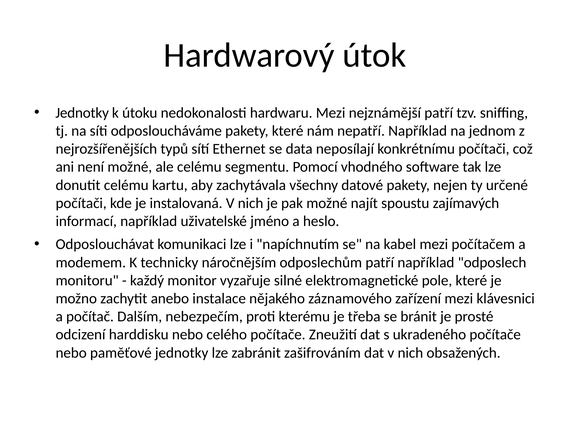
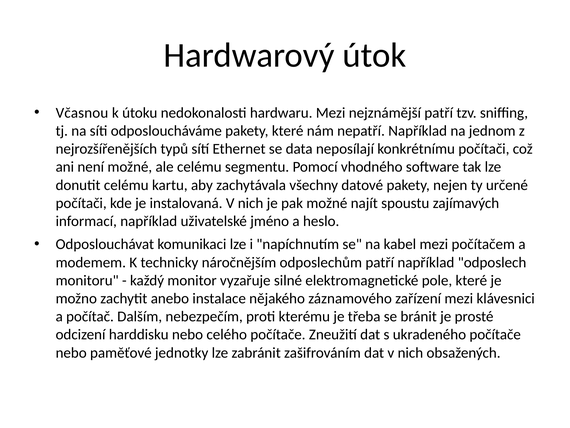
Jednotky: Jednotky -> Včasnou (82, 113)
